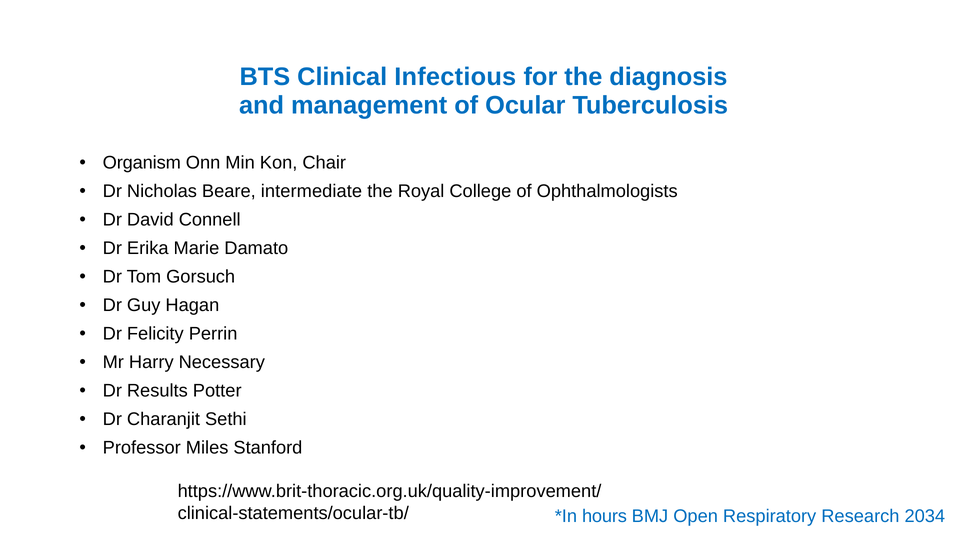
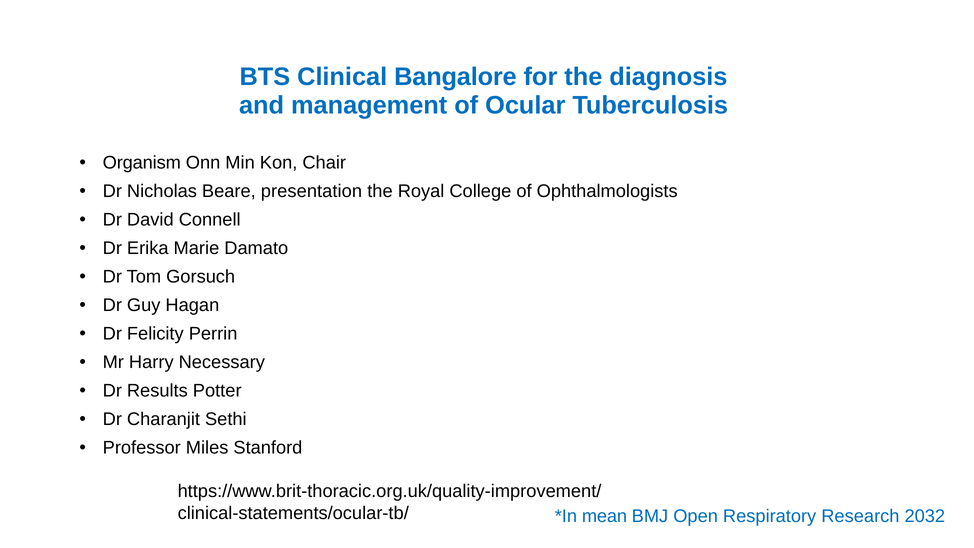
Infectious: Infectious -> Bangalore (455, 77)
intermediate: intermediate -> presentation (311, 191)
hours: hours -> mean (604, 516)
2034: 2034 -> 2032 (925, 516)
